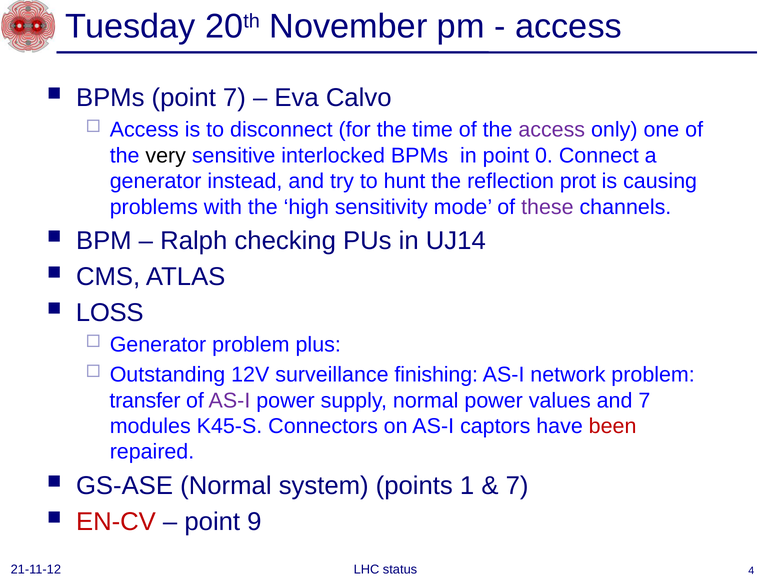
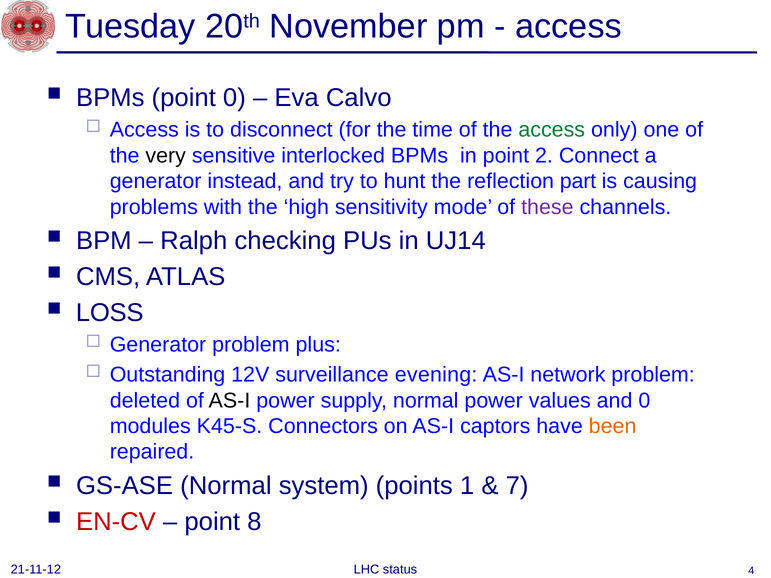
point 7: 7 -> 0 (234, 98)
access colour: purple -> green (552, 130)
0: 0 -> 2 (544, 156)
prot: prot -> part (578, 181)
finishing: finishing -> evening (436, 375)
transfer: transfer -> deleted (145, 401)
AS-I colour: purple -> black (229, 401)
and 7: 7 -> 0 (644, 401)
been colour: red -> orange (613, 426)
9: 9 -> 8 (254, 522)
